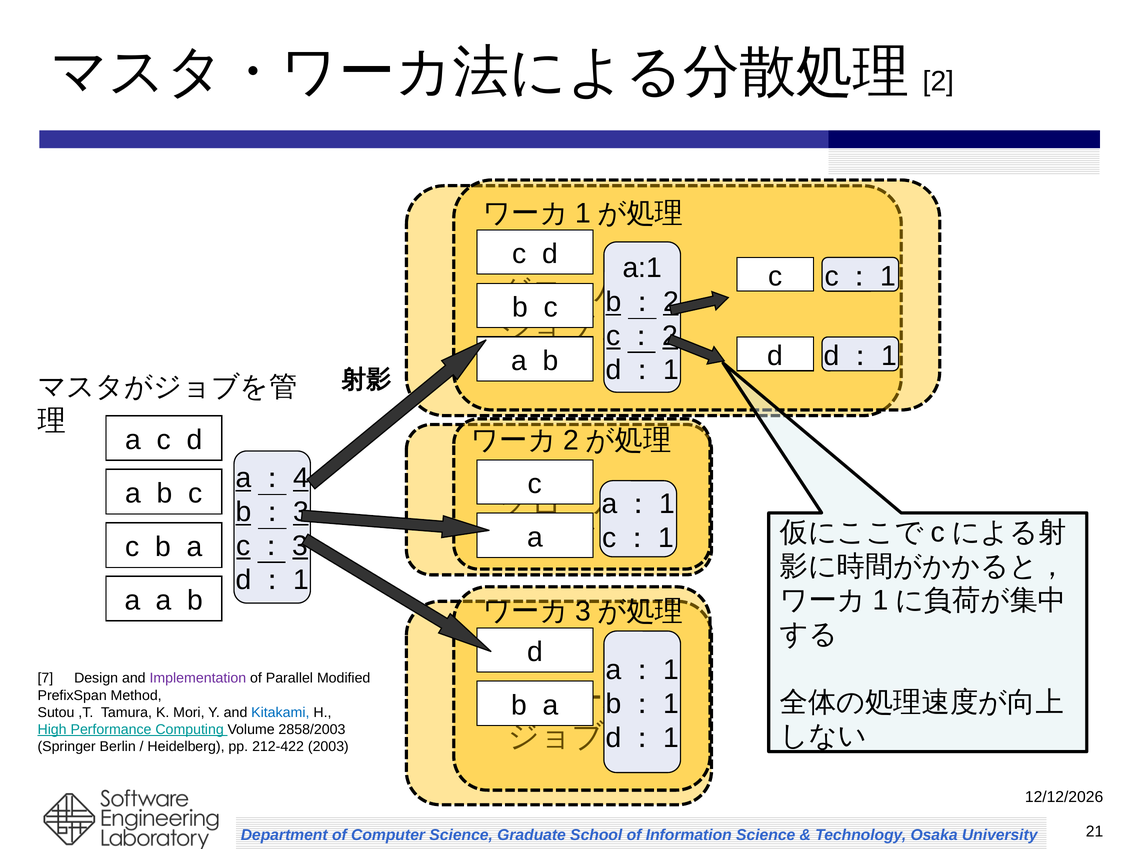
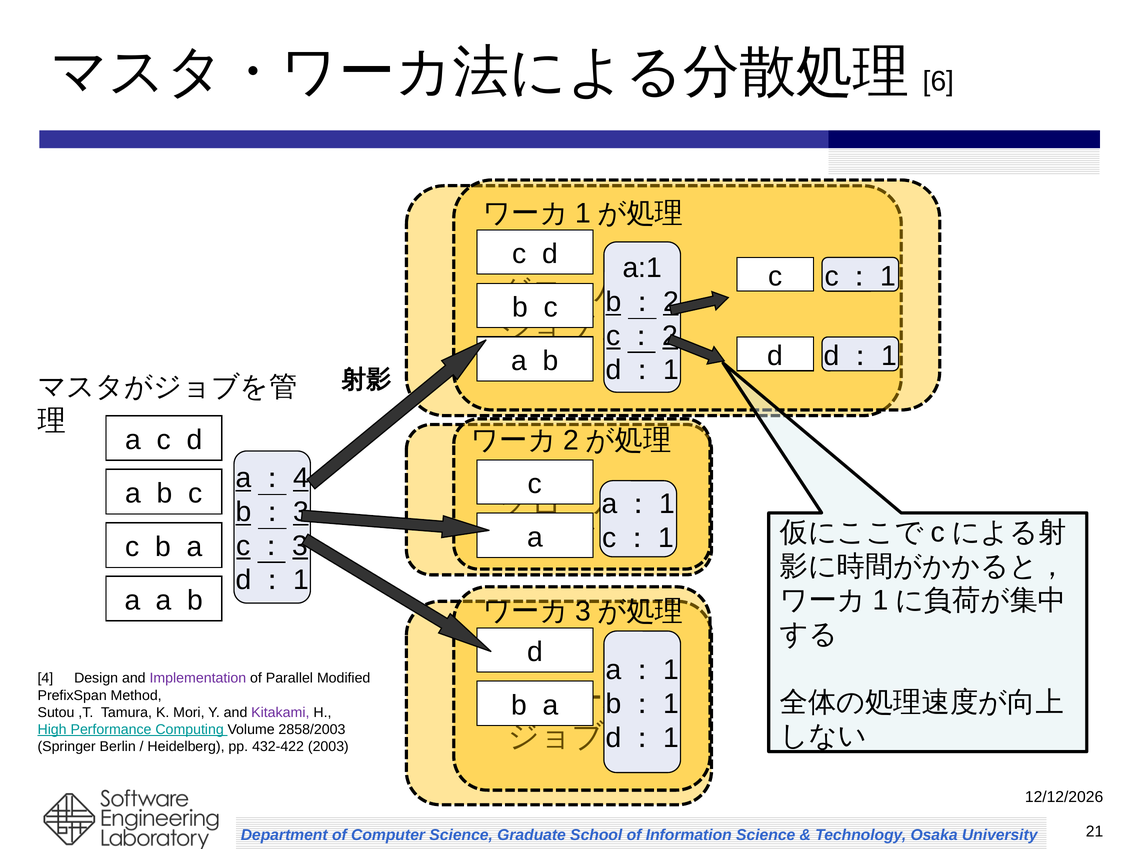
2: 2 -> 6 (939, 81)
7: 7 -> 4 (45, 678)
Kitakami colour: blue -> purple (280, 712)
212-422: 212-422 -> 432-422 (278, 746)
